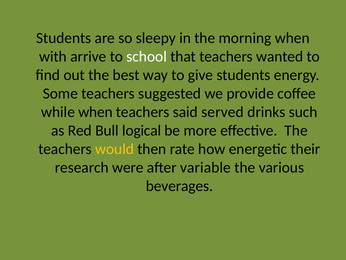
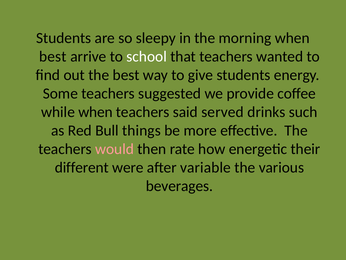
with: with -> best (53, 56)
logical: logical -> things (142, 130)
would colour: yellow -> pink (114, 149)
research: research -> different (82, 167)
